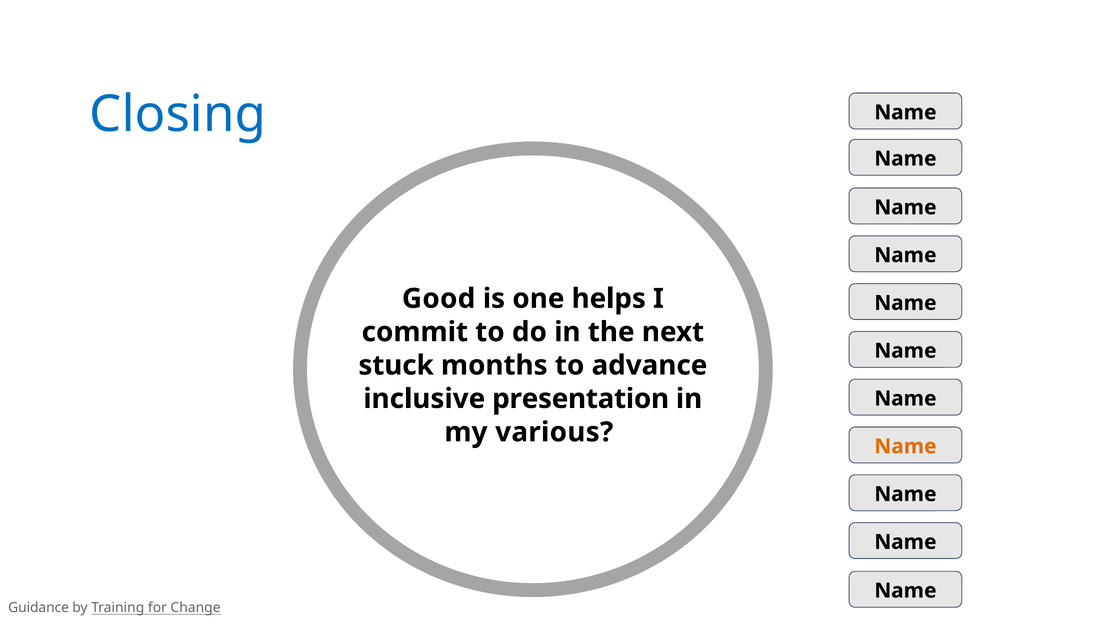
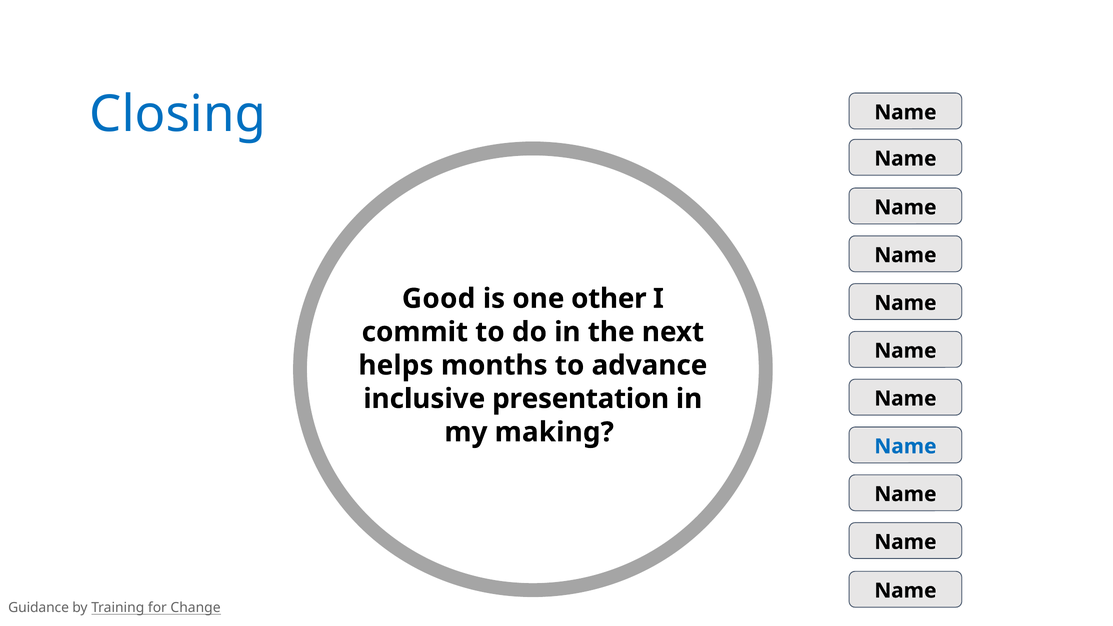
helps: helps -> other (609, 299)
stuck: stuck -> helps (396, 365)
various: various -> making (554, 432)
Name colour: orange -> blue (905, 446)
